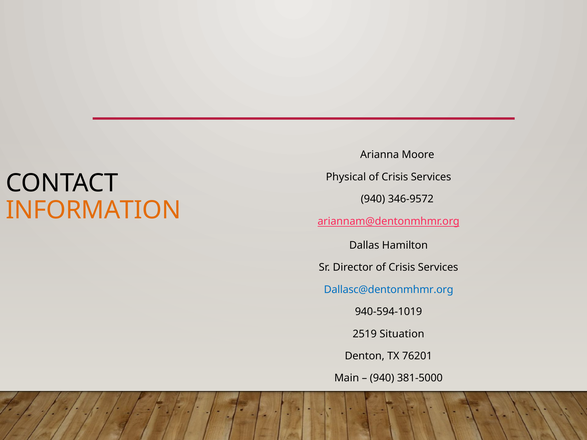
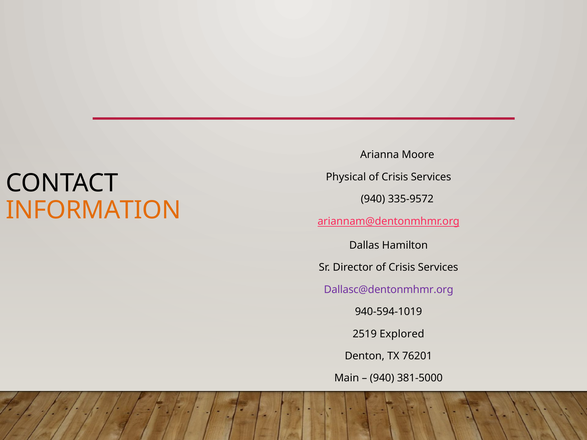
346-9572: 346-9572 -> 335-9572 (411, 199)
Dallasc@dentonmhmr.org colour: blue -> purple (389, 290)
Situation: Situation -> Explored (402, 334)
